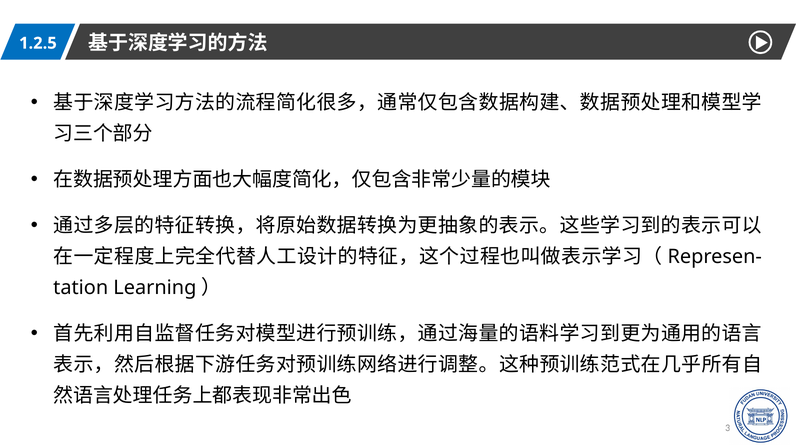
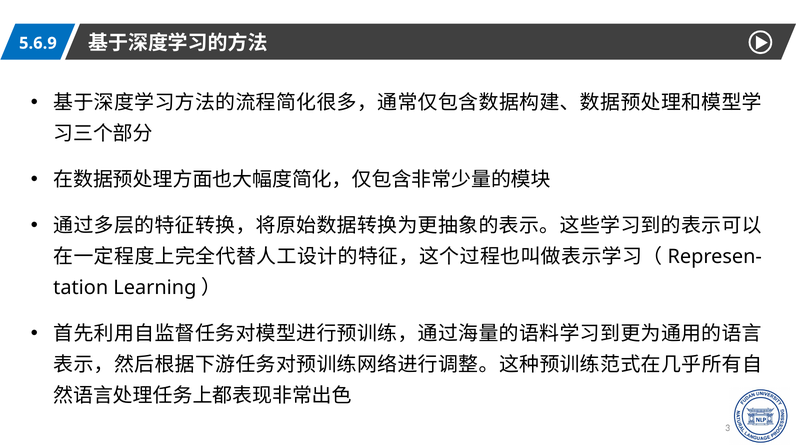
1.2.5: 1.2.5 -> 5.6.9 (38, 43)
